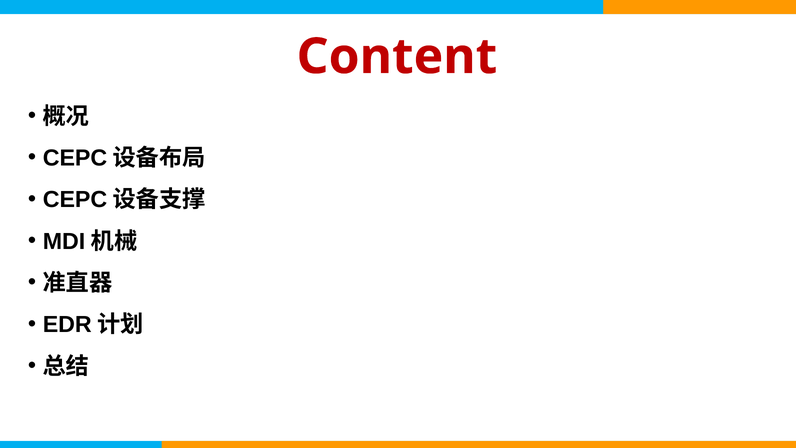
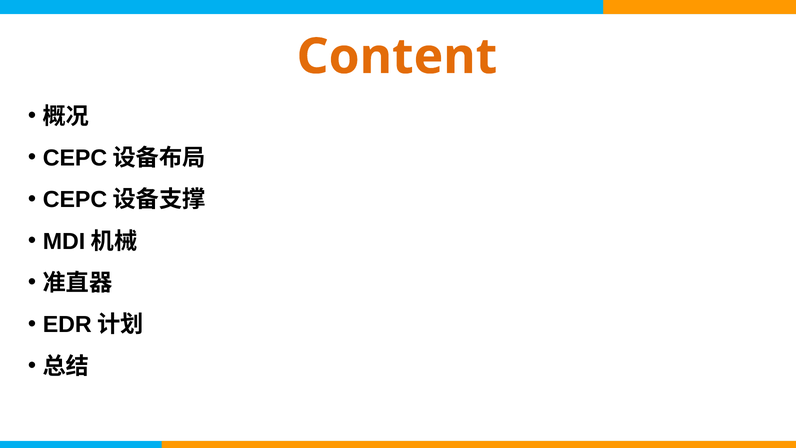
Content colour: red -> orange (397, 57)
